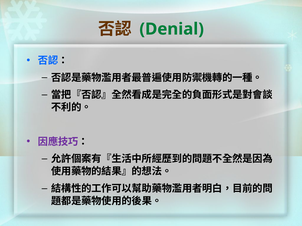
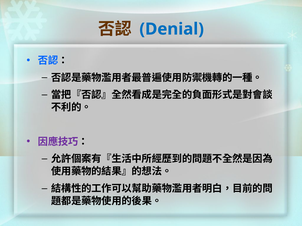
Denial colour: green -> blue (172, 29)
